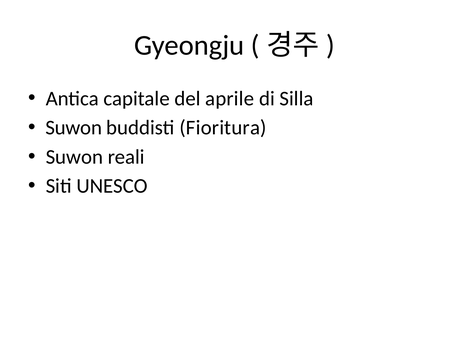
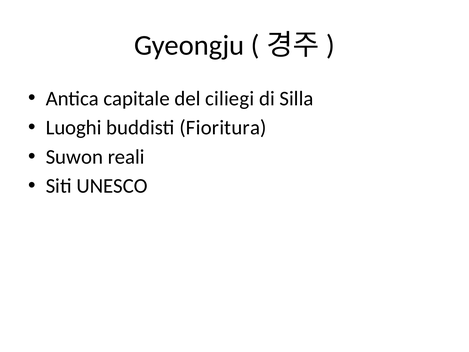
aprile: aprile -> ciliegi (230, 98)
Suwon: Suwon -> Luoghi (74, 128)
